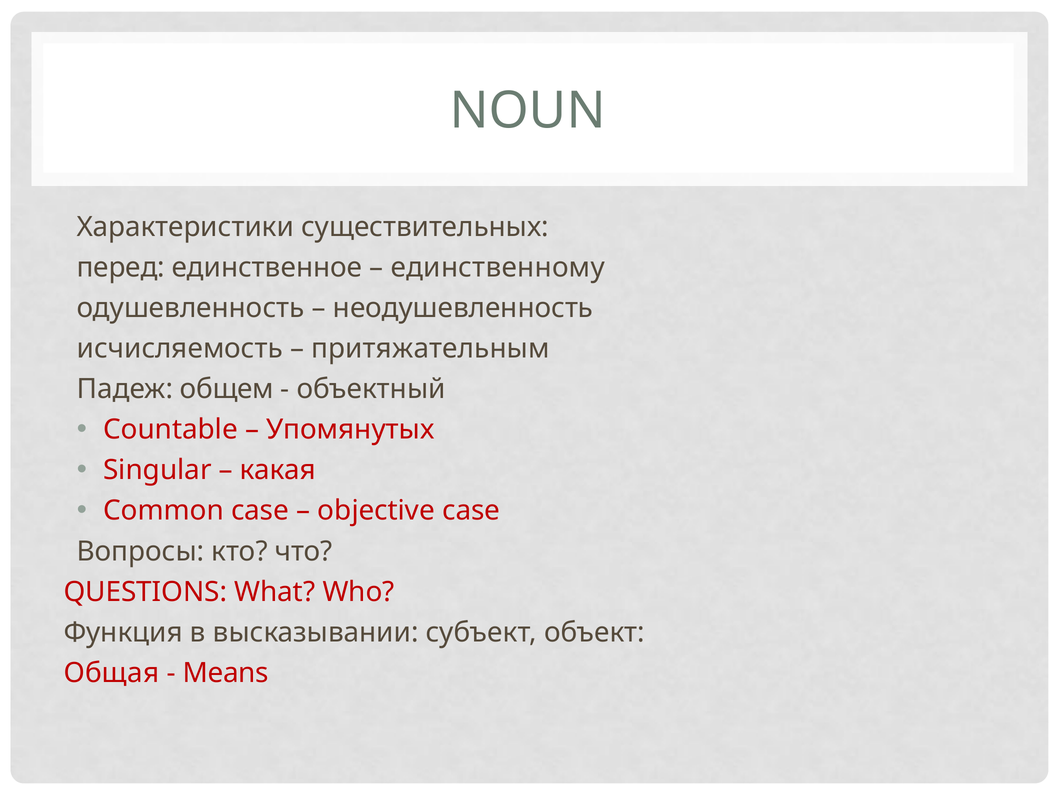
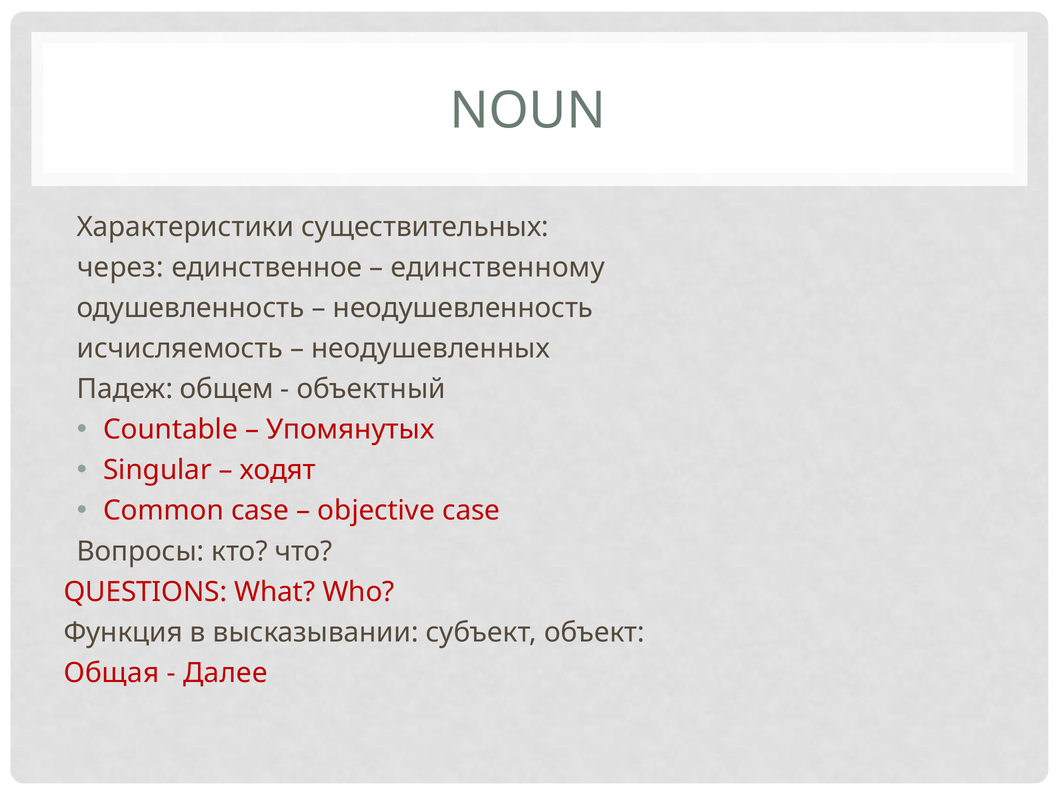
перед: перед -> через (121, 268)
притяжательным: притяжательным -> неодушевленных (431, 349)
какая: какая -> ходят (278, 470)
Means: Means -> Далее (225, 673)
